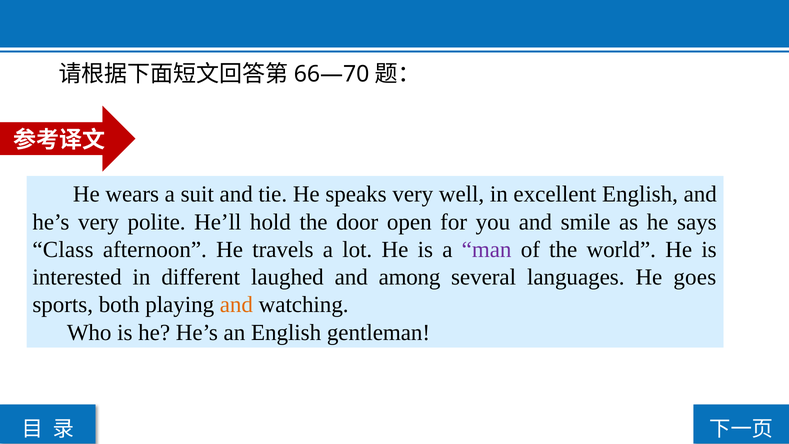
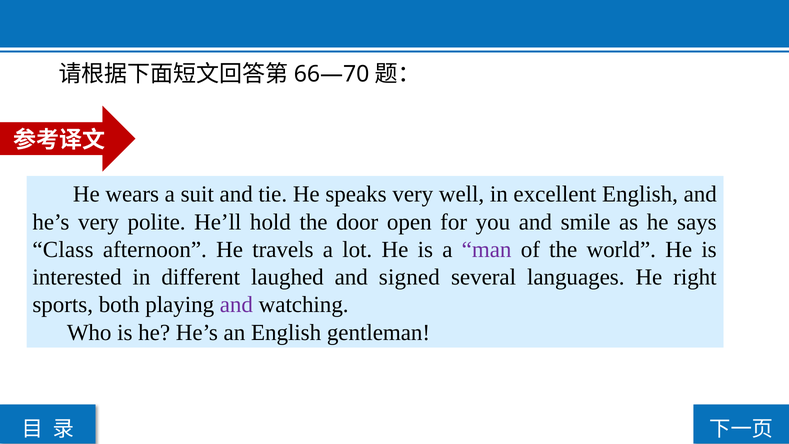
among: among -> signed (409, 277)
goes: goes -> right (695, 277)
and colour: orange -> purple (236, 305)
